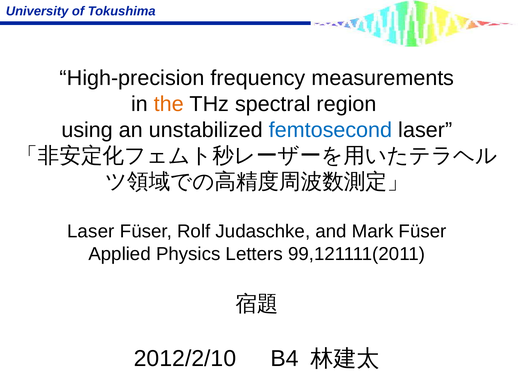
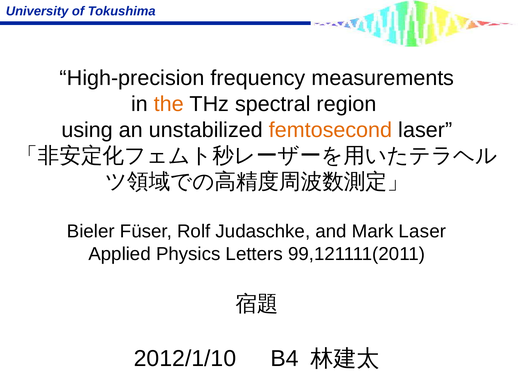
femtosecond colour: blue -> orange (331, 130)
Laser: Laser -> Bieler (91, 232)
Mark Füser: Füser -> Laser (422, 232)
2012/2/10: 2012/2/10 -> 2012/1/10 (185, 359)
